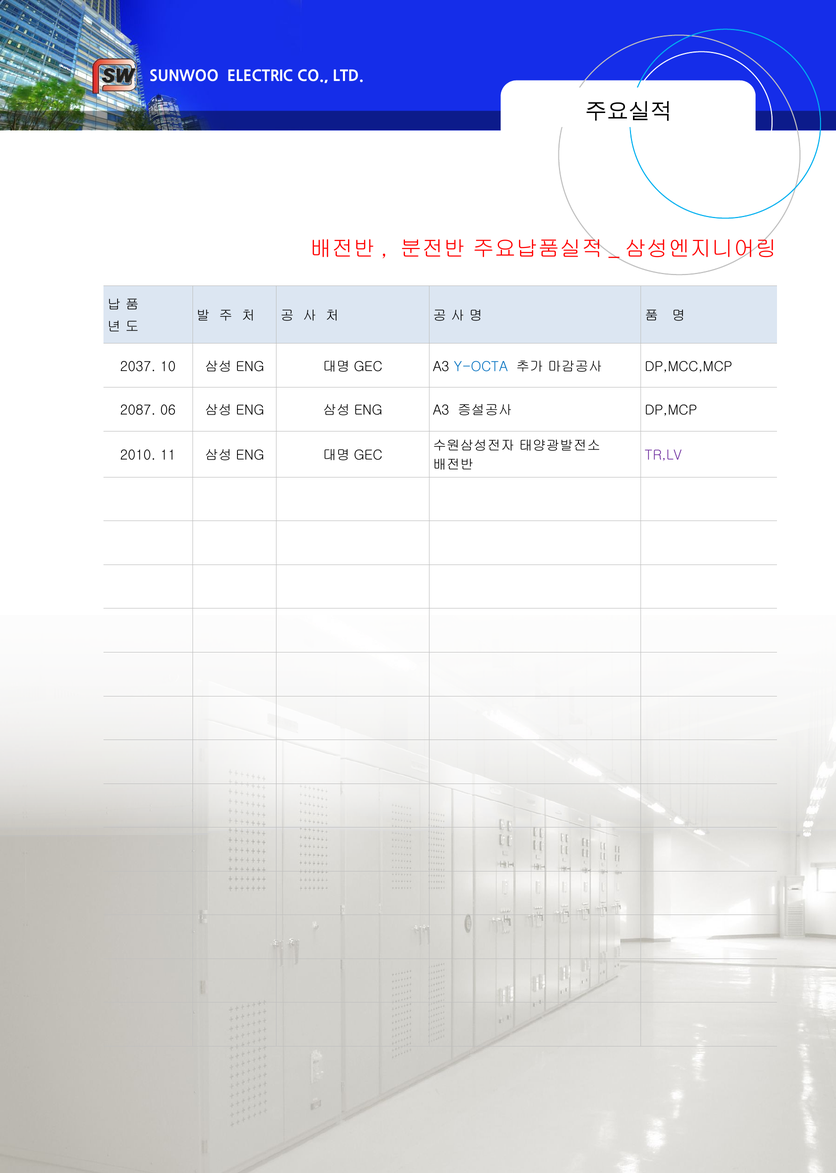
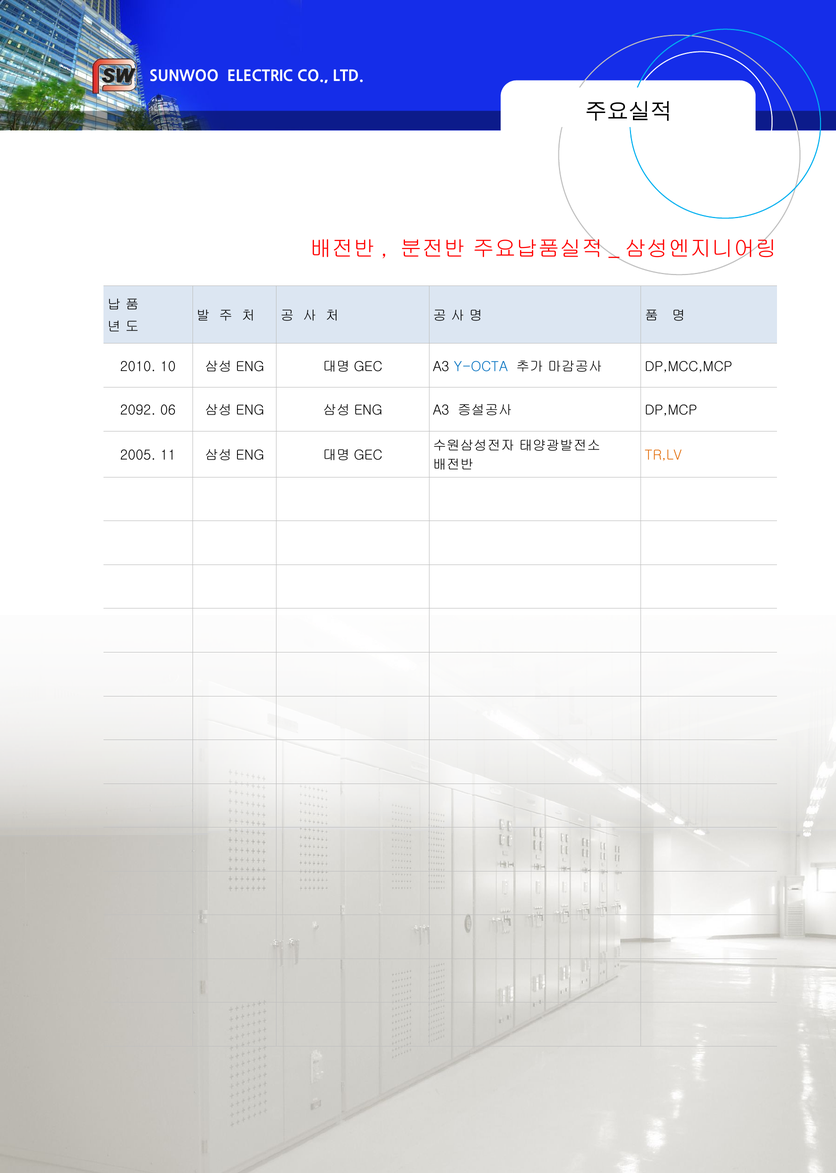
2037: 2037 -> 2010 (138, 366)
2087: 2087 -> 2092 (138, 410)
2010: 2010 -> 2005 (138, 455)
TR,LV colour: purple -> orange (663, 455)
